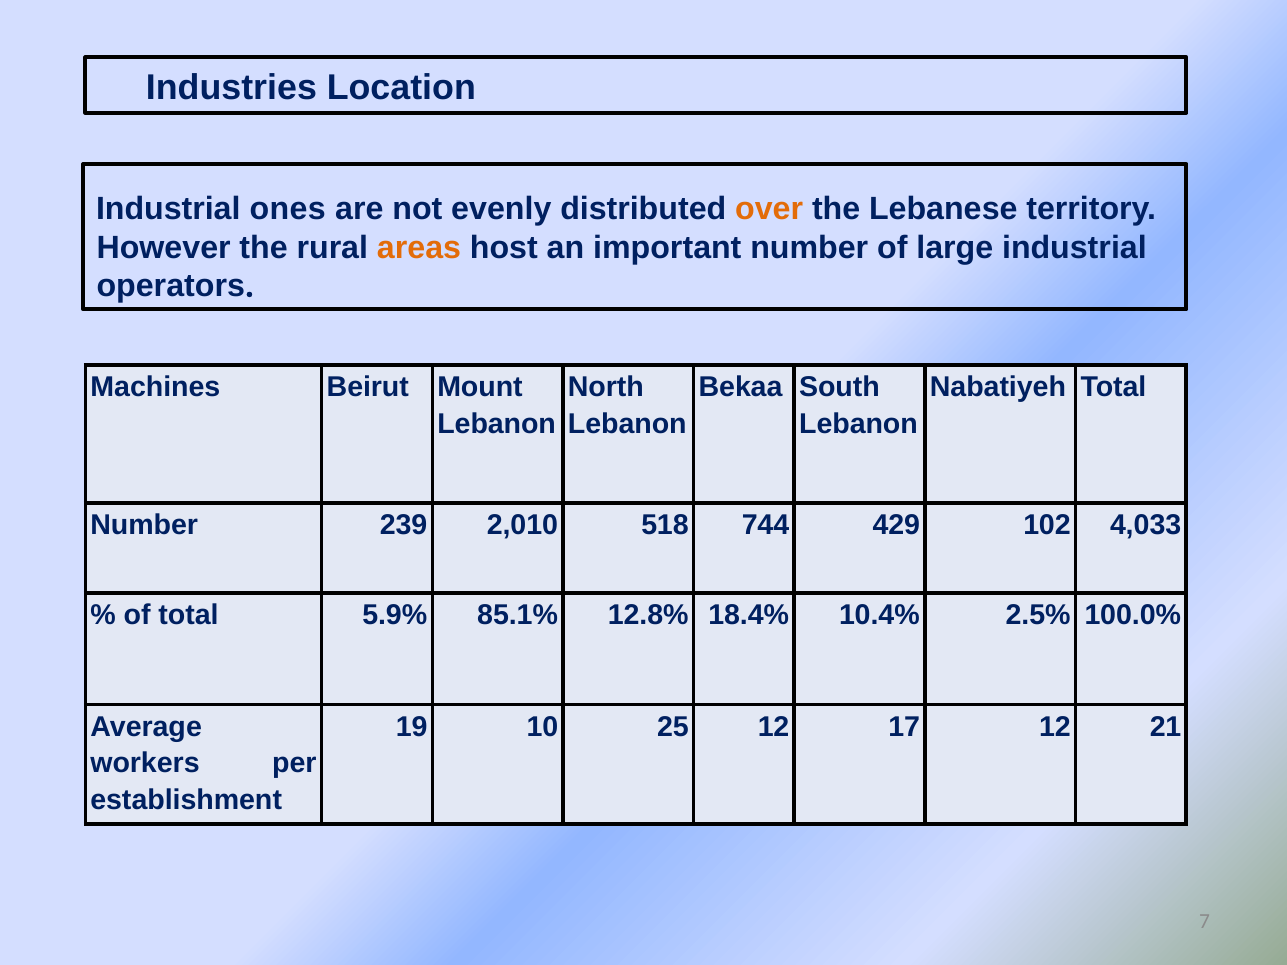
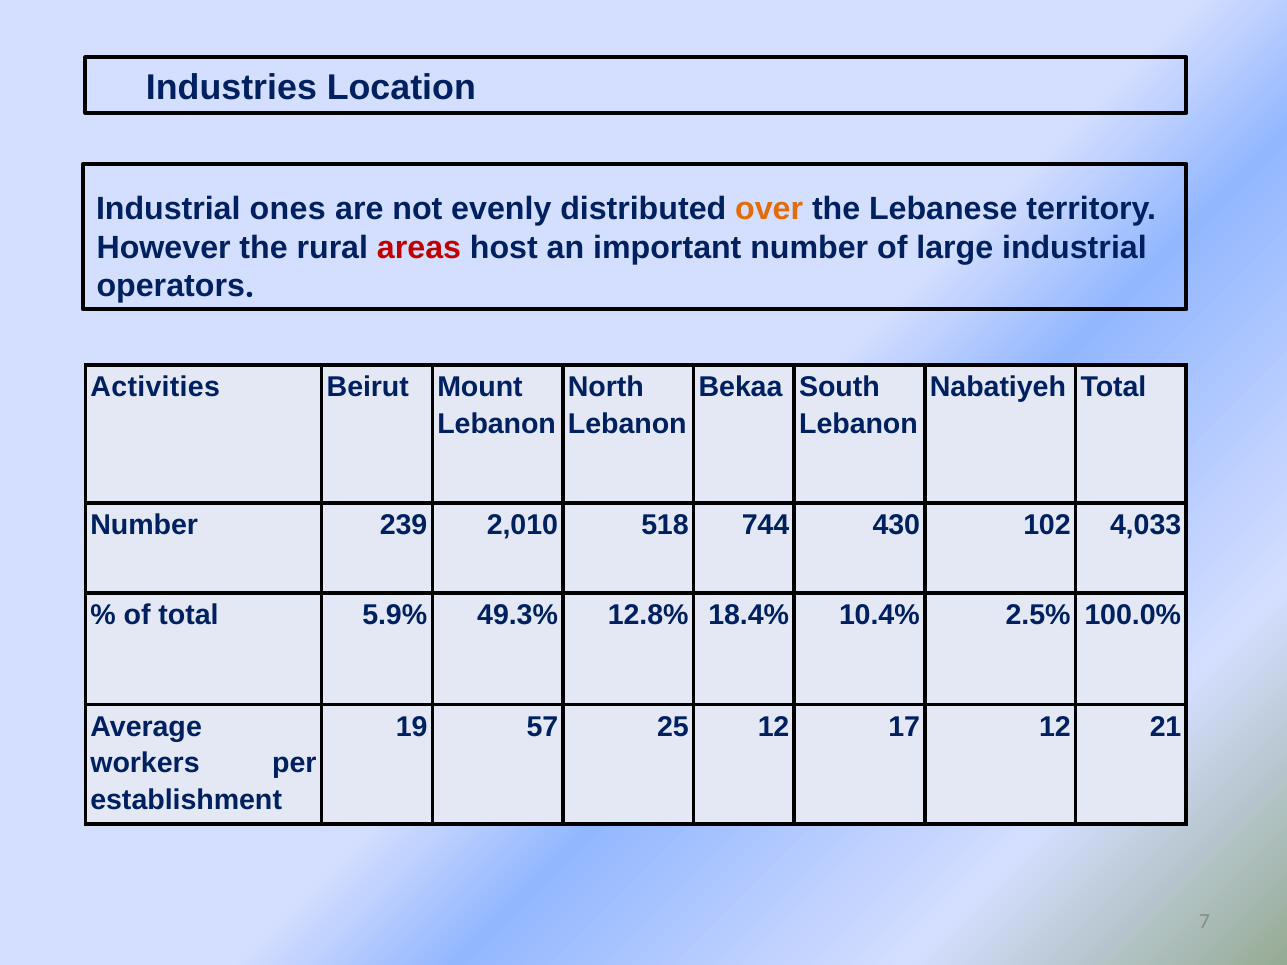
areas colour: orange -> red (419, 248)
Machines: Machines -> Activities (155, 387)
429: 429 -> 430 (896, 525)
85.1%: 85.1% -> 49.3% (518, 615)
10: 10 -> 57 (542, 727)
